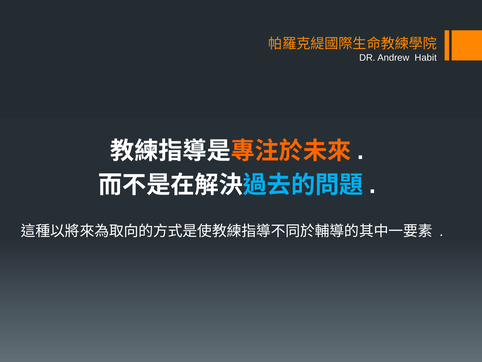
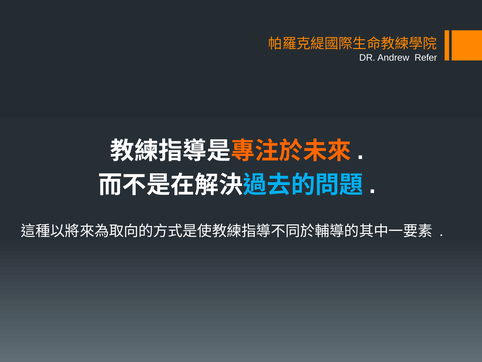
Habit: Habit -> Refer (426, 58)
